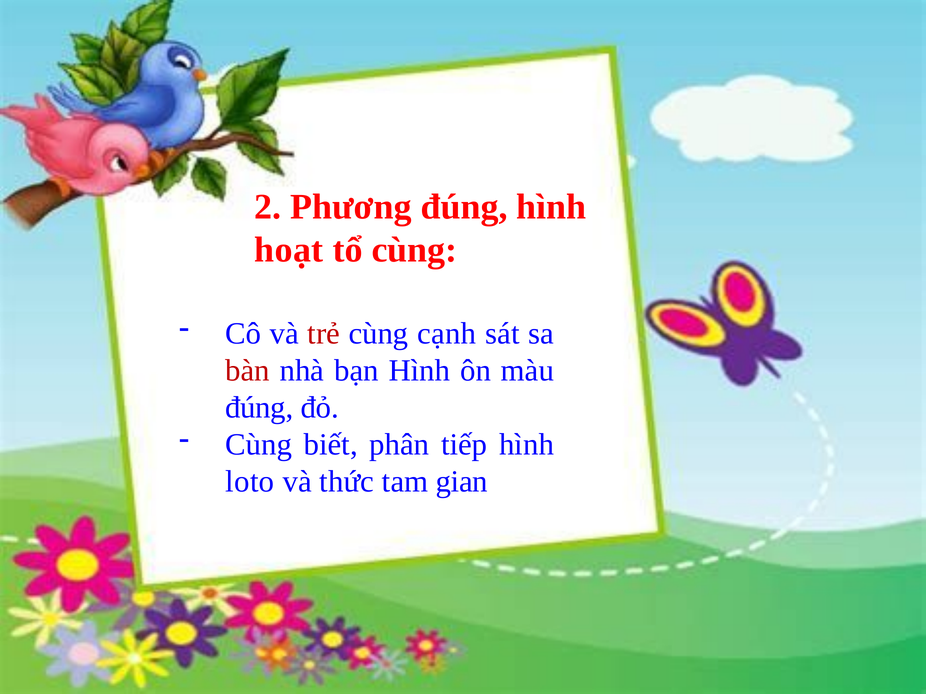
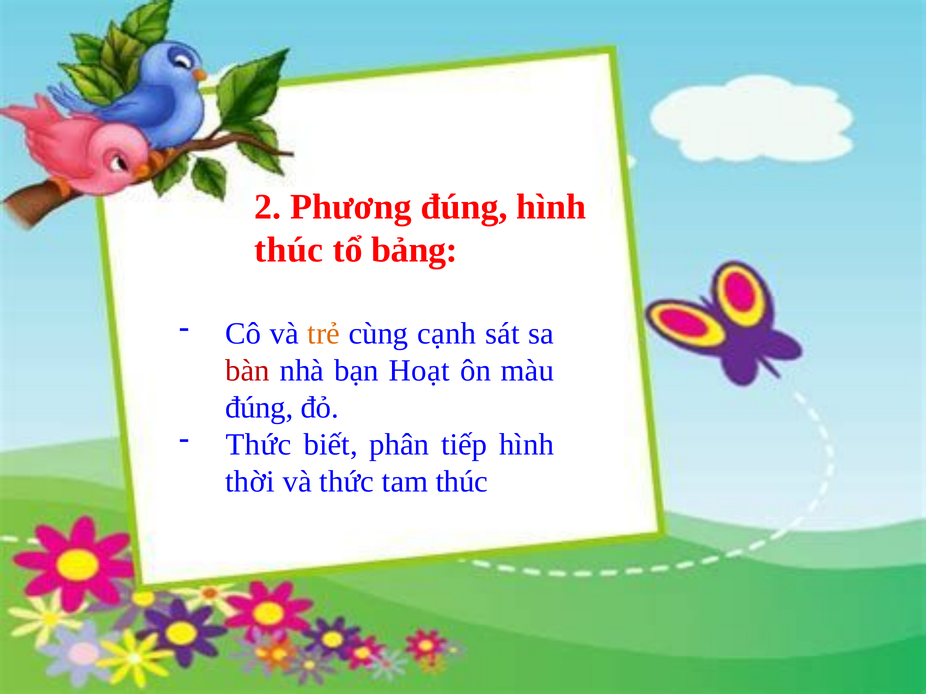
hoạt: hoạt -> thúc (289, 250)
tổ cùng: cùng -> bảng (415, 250)
trẻ colour: red -> orange (324, 334)
bạn Hình: Hình -> Hoạt (419, 371)
Cùng: Cùng -> Thức (258, 445)
loto: loto -> thời (250, 482)
tam gian: gian -> thúc (462, 482)
